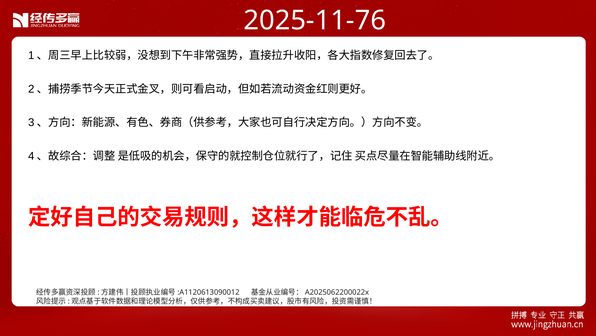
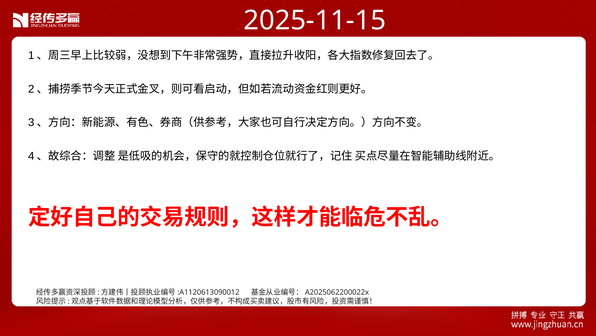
2025-11-76: 2025-11-76 -> 2025-11-15 (315, 20)
